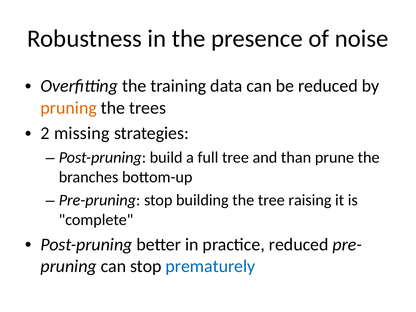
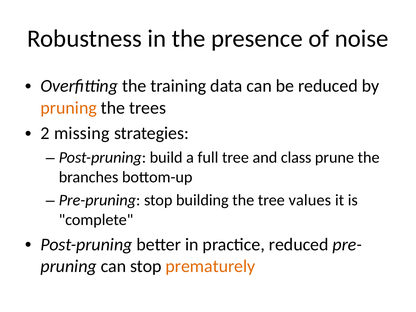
than: than -> class (296, 157)
raising: raising -> values (310, 200)
prematurely colour: blue -> orange (210, 266)
